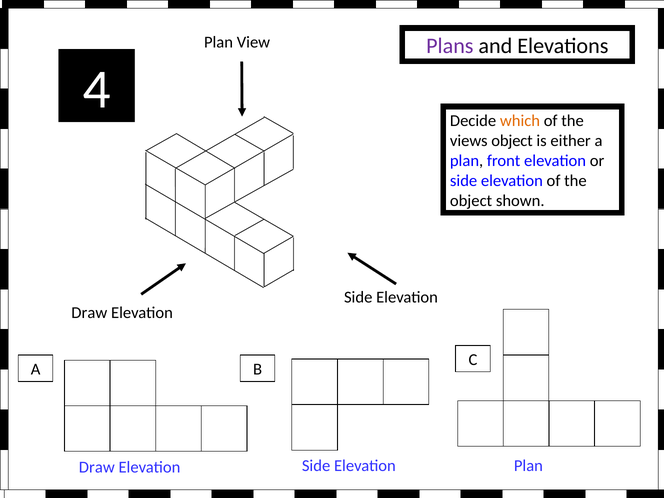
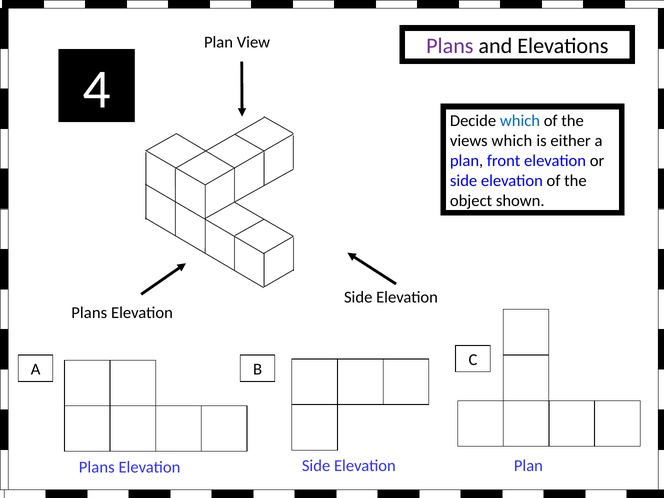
which colour: orange -> blue (520, 121)
views object: object -> which (512, 141)
Draw: Draw -> Plans (89, 313)
Draw: Draw -> Plans (97, 467)
